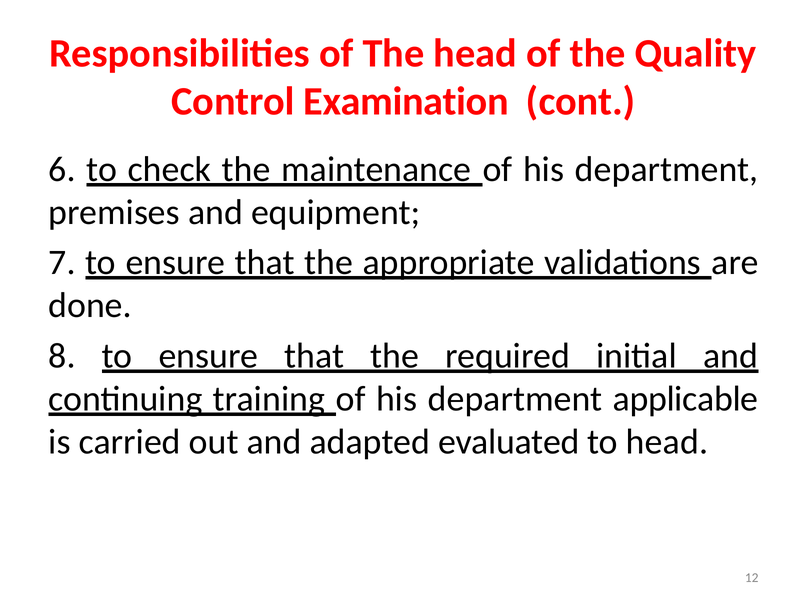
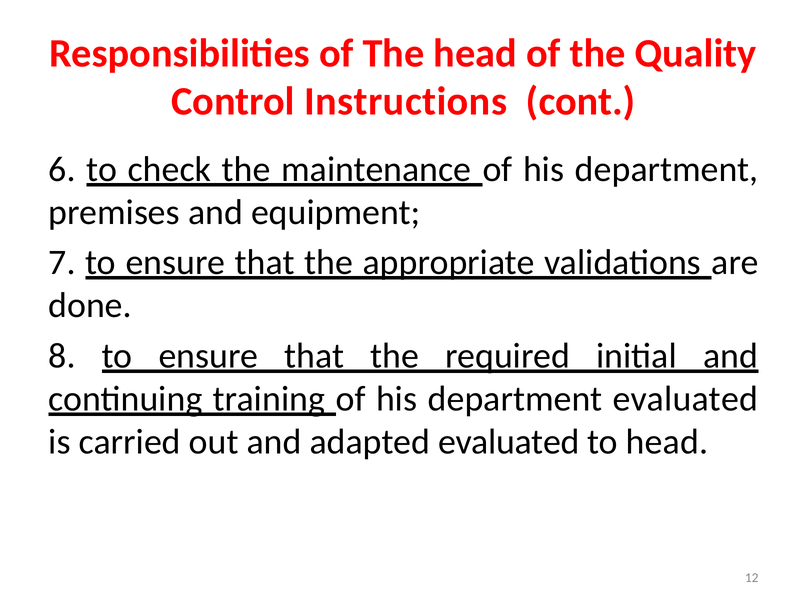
Examination: Examination -> Instructions (406, 102)
department applicable: applicable -> evaluated (685, 399)
